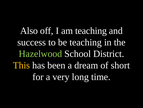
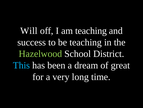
Also: Also -> Will (29, 31)
This colour: yellow -> light blue (21, 65)
short: short -> great (120, 65)
